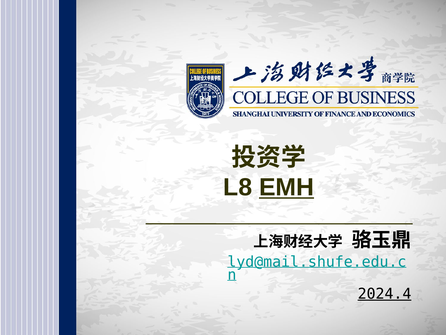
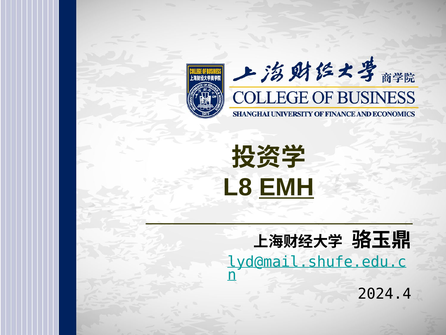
2024.4 underline: present -> none (385, 293)
